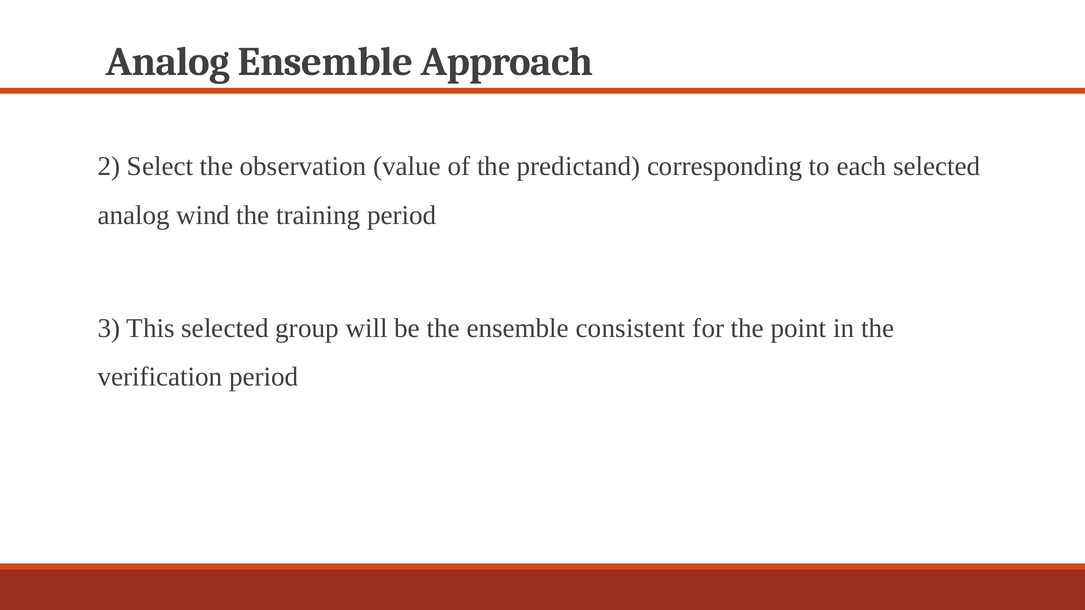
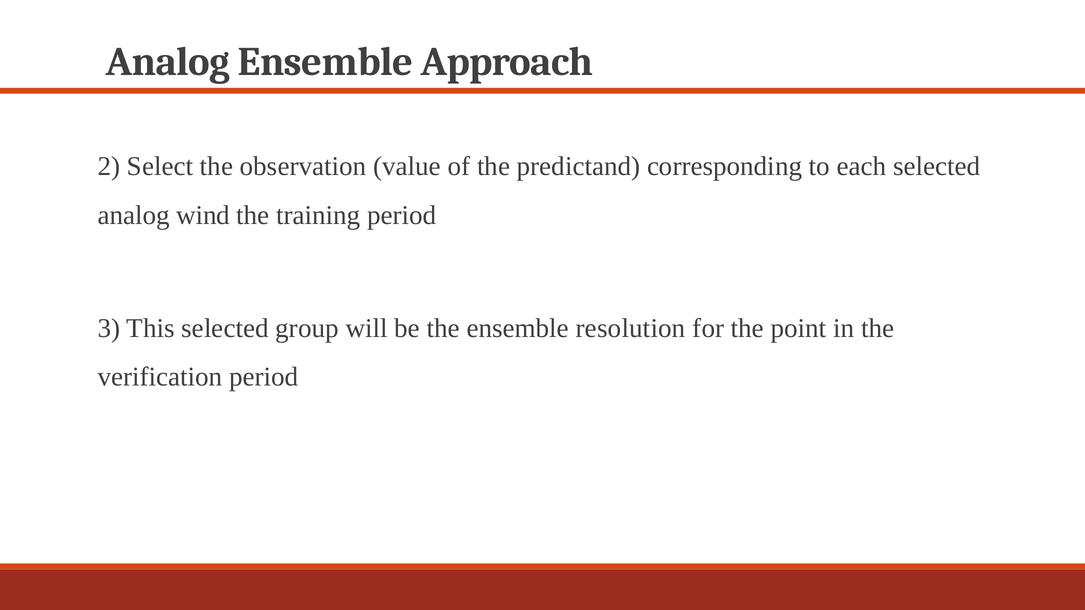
consistent: consistent -> resolution (631, 328)
